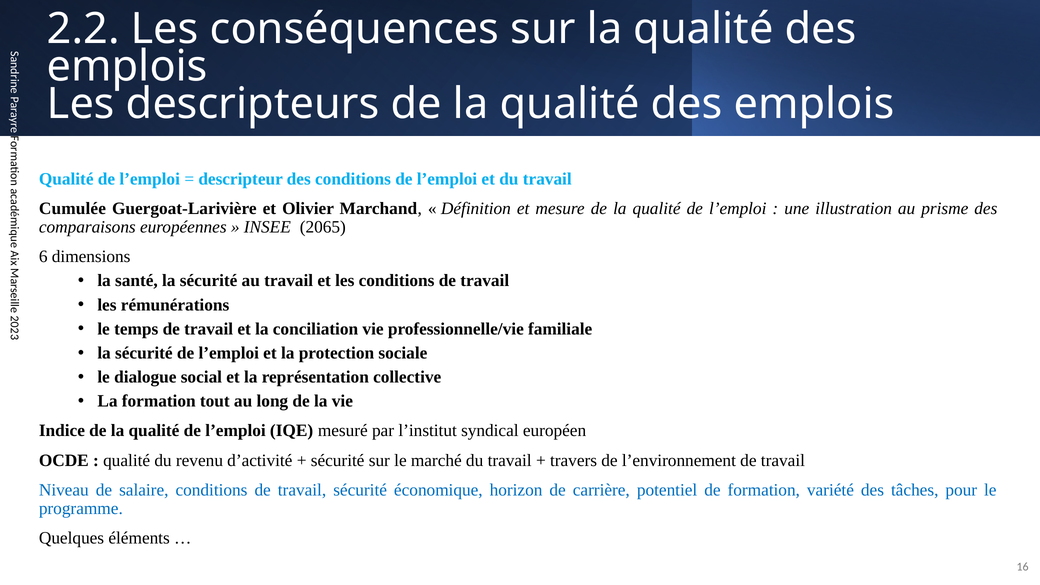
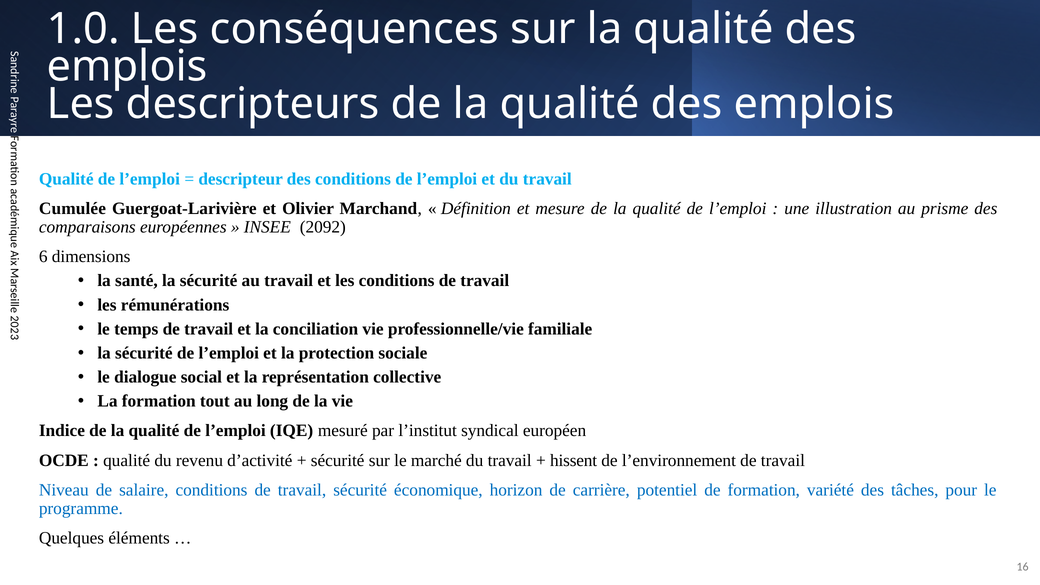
2.2: 2.2 -> 1.0 (83, 29)
2065: 2065 -> 2092 (323, 227)
travers: travers -> hissent (574, 460)
